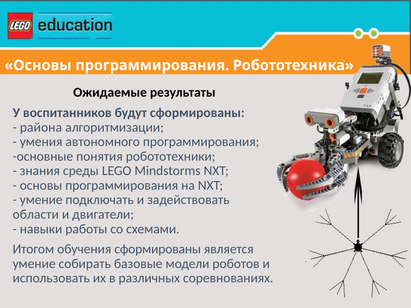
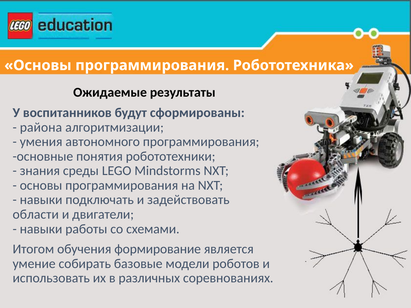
умение: умение -> навыки (41, 200)
обучения сформированы: сформированы -> формирование (158, 249)
